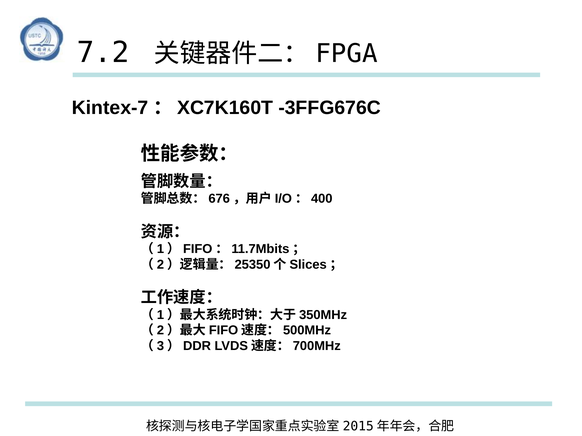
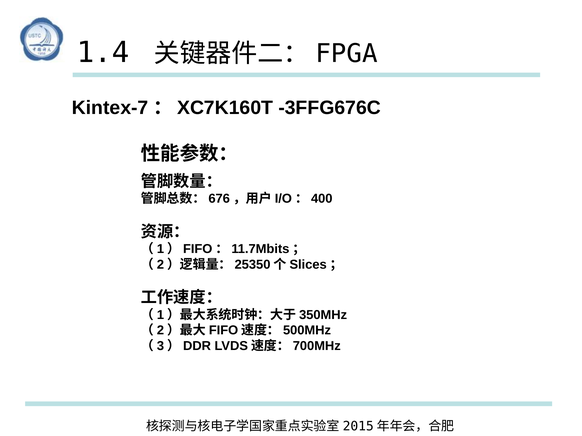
7.2: 7.2 -> 1.4 (103, 53)
